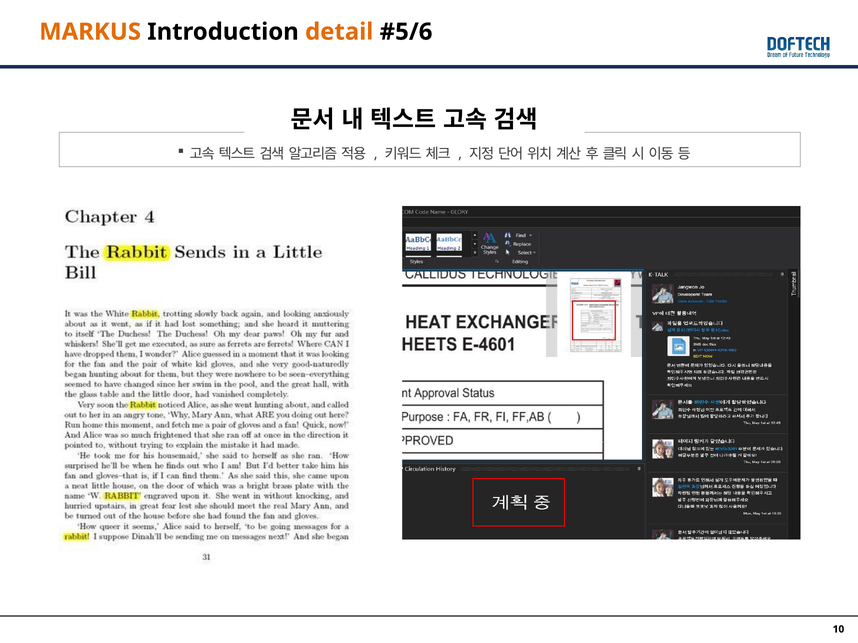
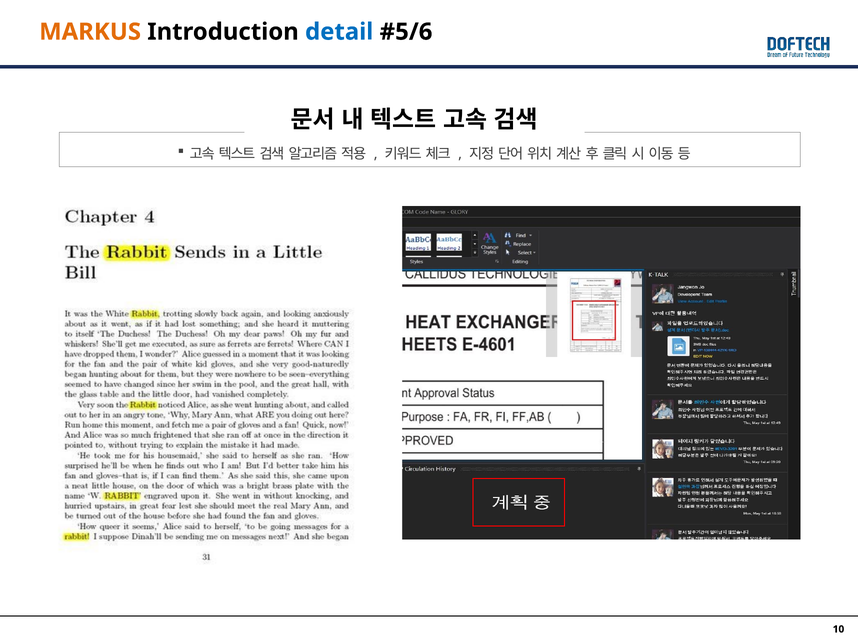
detail colour: orange -> blue (339, 32)
